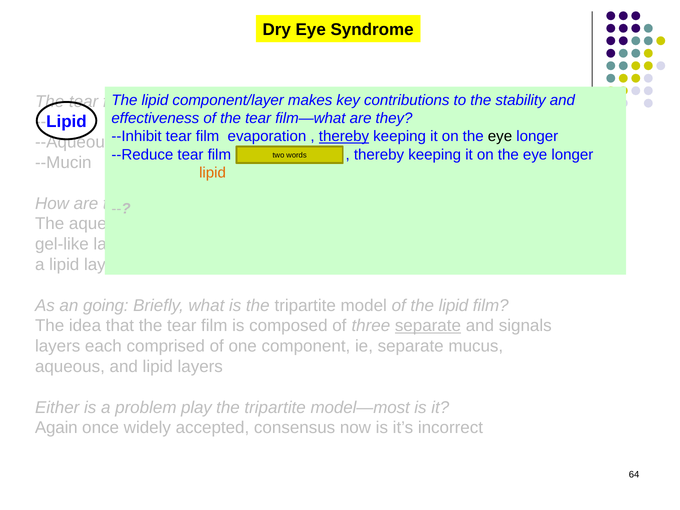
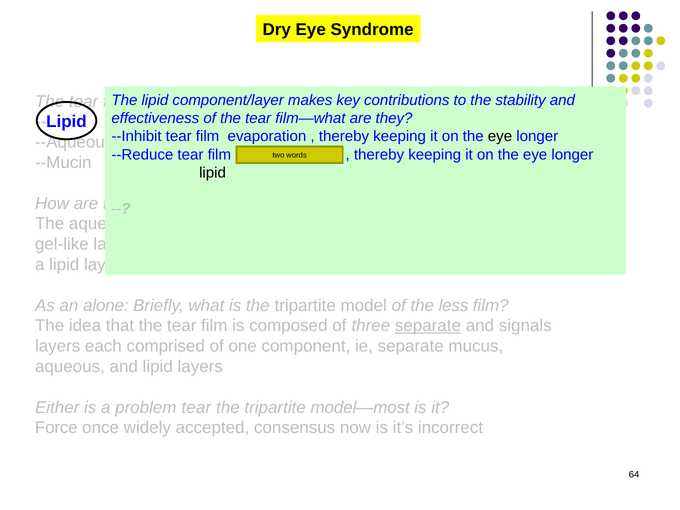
thereby underline: present -> none (344, 136)
lipid colour: orange -> black (213, 173)
going: going -> alone (106, 305)
of the lipid: lipid -> less (453, 305)
problem play: play -> tear (196, 407)
Again: Again -> Force (56, 428)
